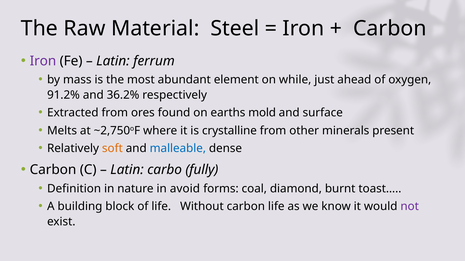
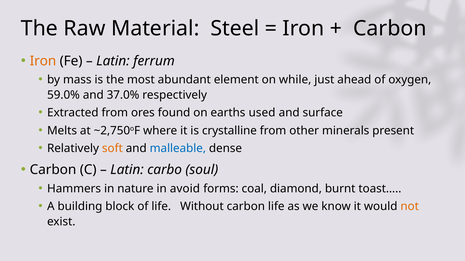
Iron colour: purple -> orange (43, 61)
91.2%: 91.2% -> 59.0% (63, 95)
36.2%: 36.2% -> 37.0% (123, 95)
mold: mold -> used (262, 113)
fully: fully -> soul (202, 170)
Definition: Definition -> Hammers (74, 189)
not colour: purple -> orange (410, 207)
